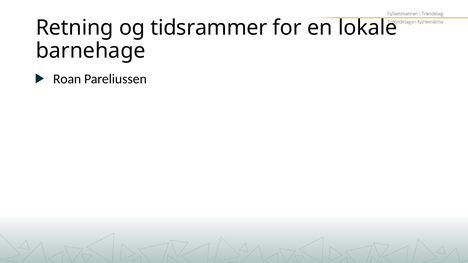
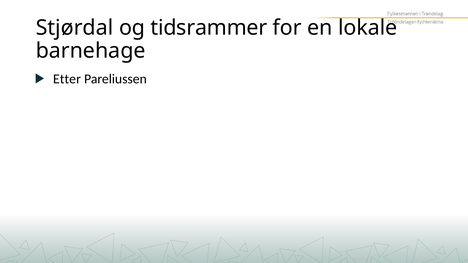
Retning: Retning -> Stjørdal (75, 28)
Roan: Roan -> Etter (67, 79)
